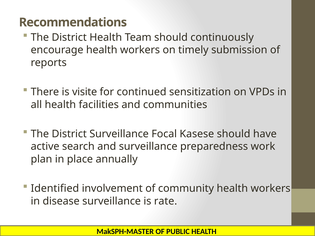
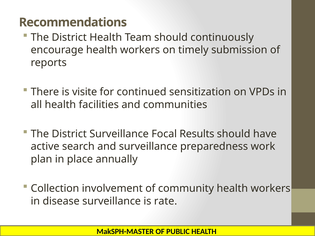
Kasese: Kasese -> Results (197, 134)
Identified: Identified -> Collection (55, 189)
